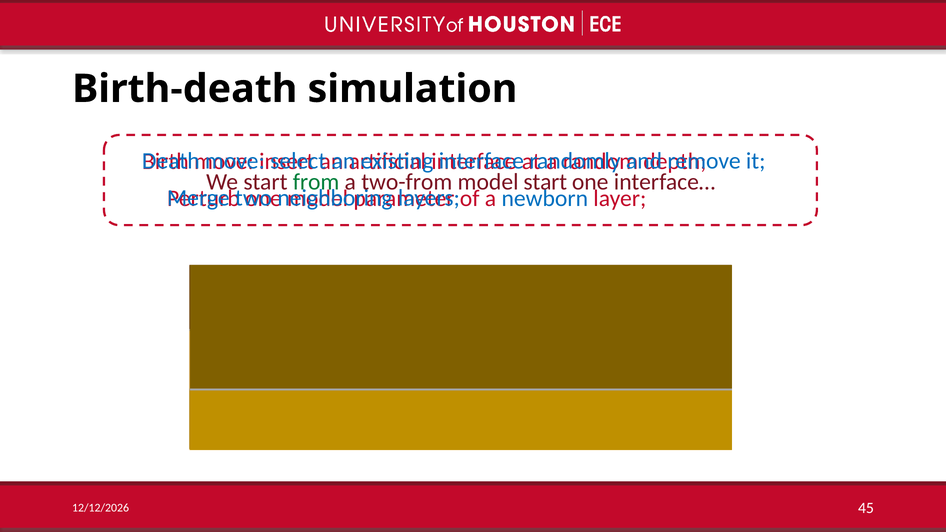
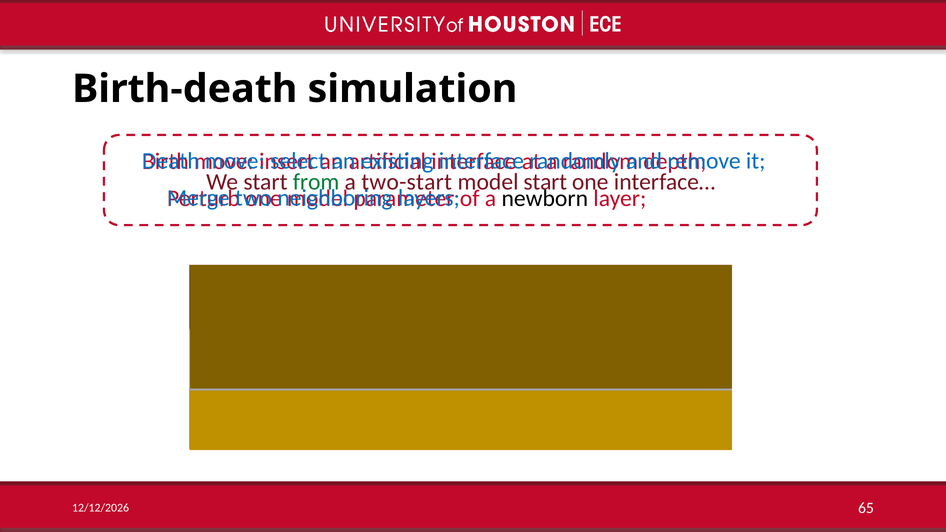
two-from: two-from -> two-start (407, 182)
newborn colour: blue -> black (545, 198)
45: 45 -> 65 (866, 508)
